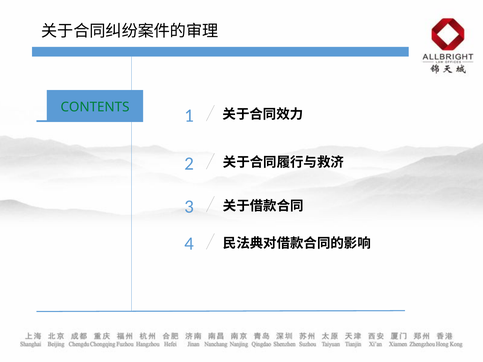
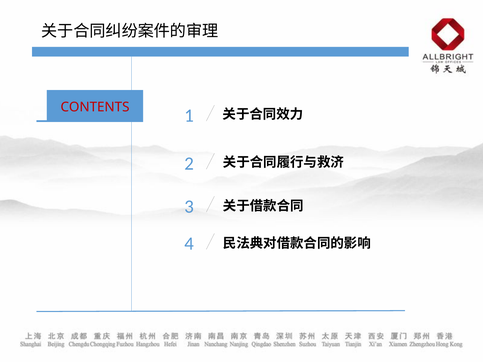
CONTENTS colour: green -> red (95, 107)
